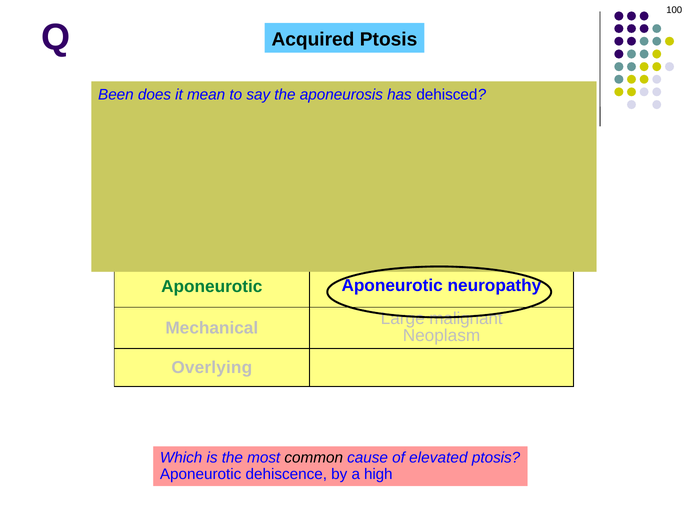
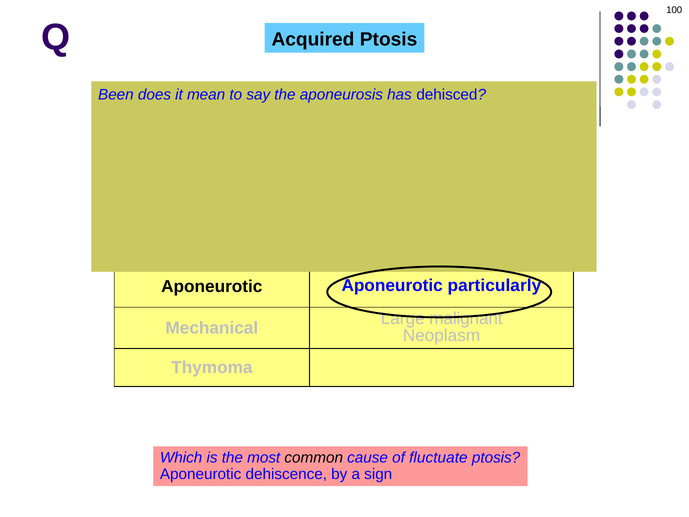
Aponeurotic colour: green -> black (212, 286)
neuropathy: neuropathy -> particularly (494, 285)
Overlying: Overlying -> Thymoma (212, 368)
elevated: elevated -> fluctuate (438, 458)
high: high -> sign (378, 474)
